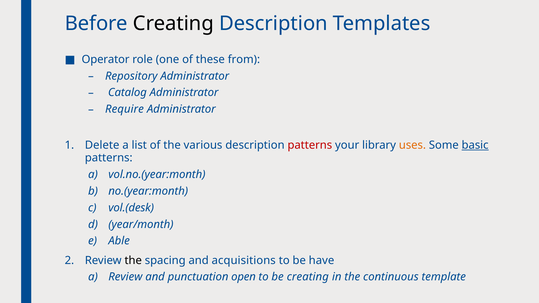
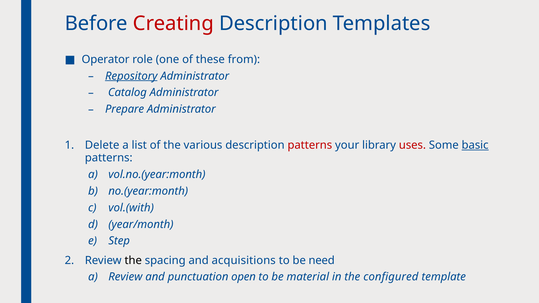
Creating colour: black -> red (173, 23)
Repository underline: none -> present (131, 76)
Require: Require -> Prepare (125, 109)
uses colour: orange -> red (412, 145)
vol.(desk: vol.(desk -> vol.(with (131, 208)
Able: Able -> Step (119, 241)
have: have -> need (322, 261)
be creating: creating -> material (308, 277)
continuous: continuous -> configured (391, 277)
